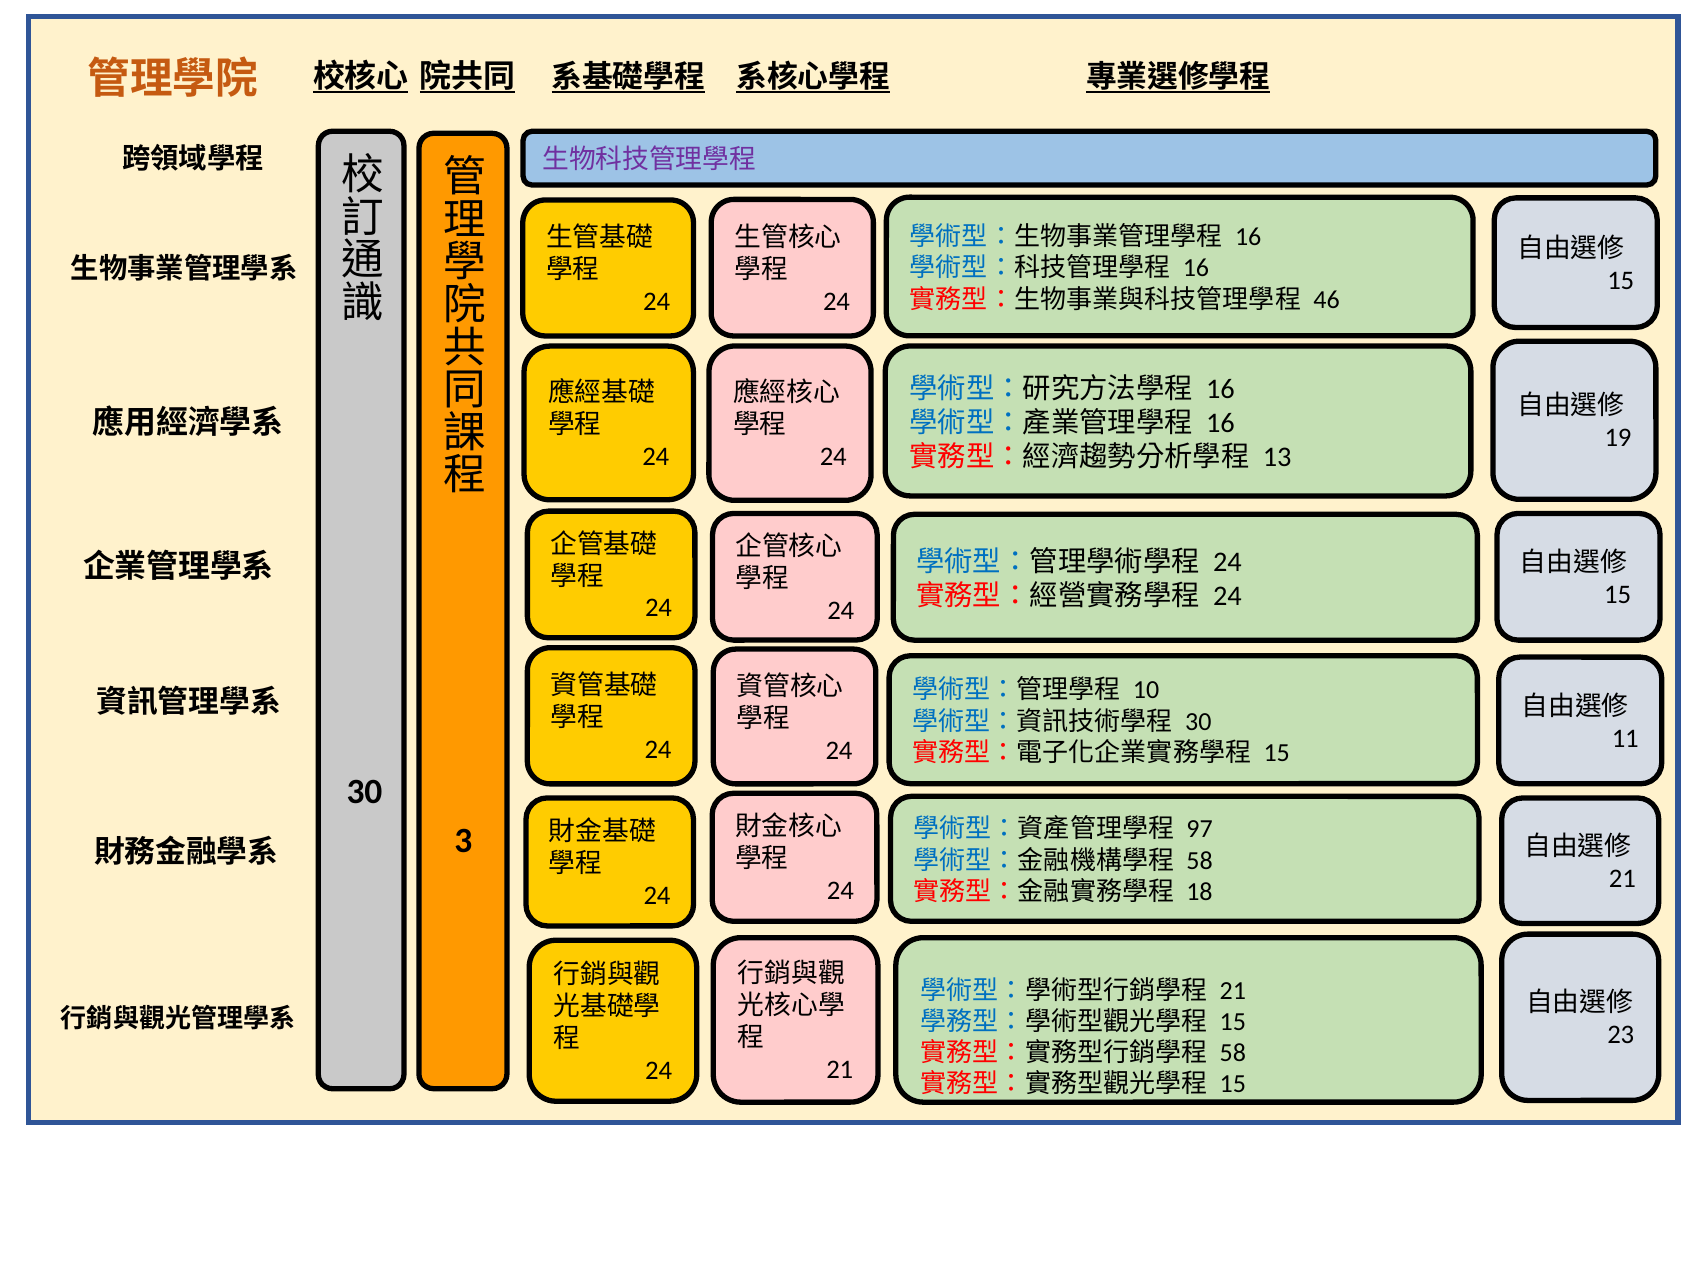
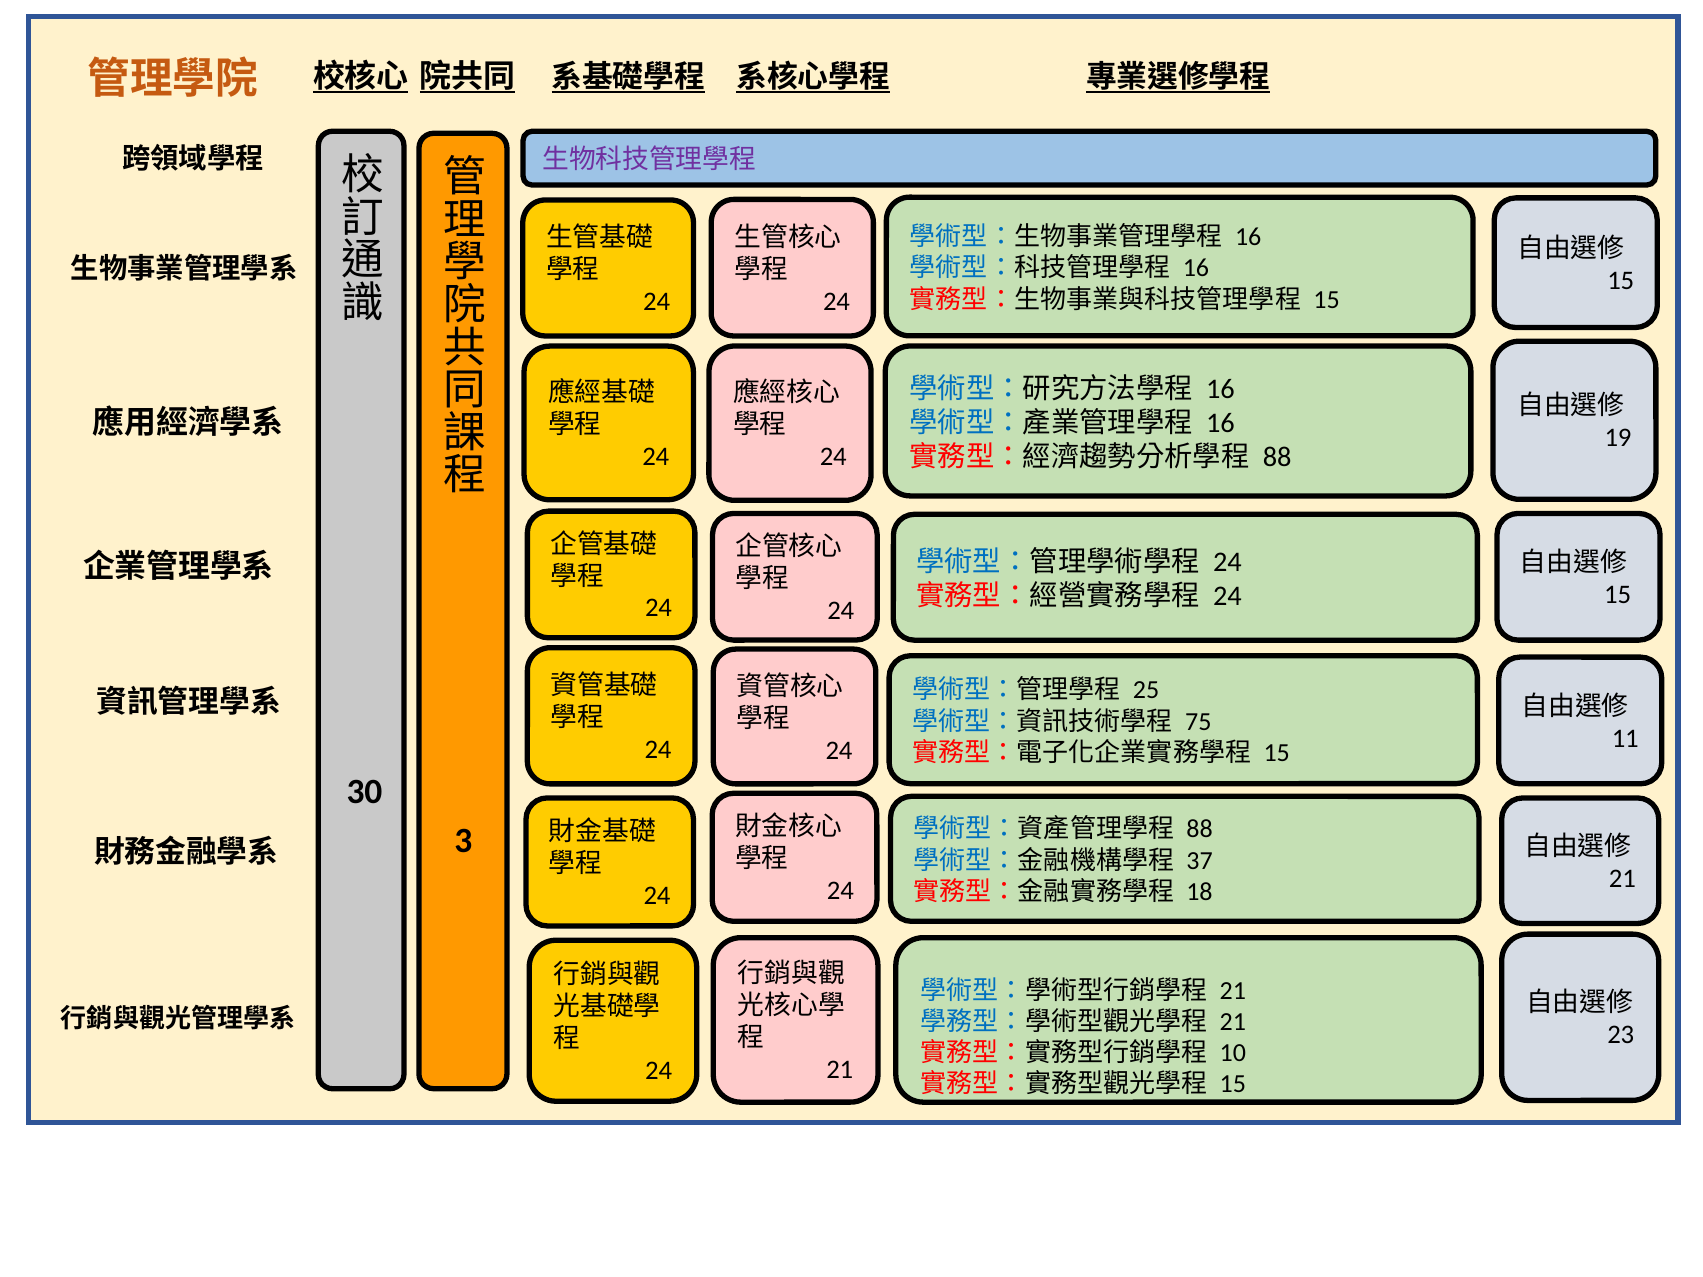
46: 46 -> 15 (1327, 300)
13: 13 -> 88 (1277, 457)
10: 10 -> 25 (1146, 690)
30: 30 -> 75 (1198, 722)
97: 97 -> 88 (1200, 830)
58: 58 -> 37 (1200, 861)
15: 15 -> 21 (1233, 1022)
58: 58 -> 10 (1233, 1053)
